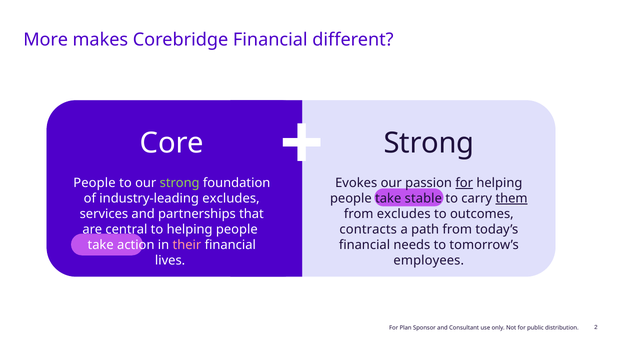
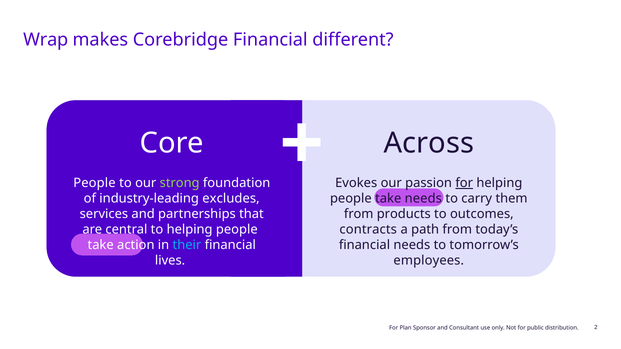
More: More -> Wrap (46, 40)
Strong: Strong -> Across (429, 143)
take stable: stable -> needs (423, 199)
them underline: present -> none (512, 199)
from excludes: excludes -> products (404, 214)
their colour: pink -> light blue (187, 245)
